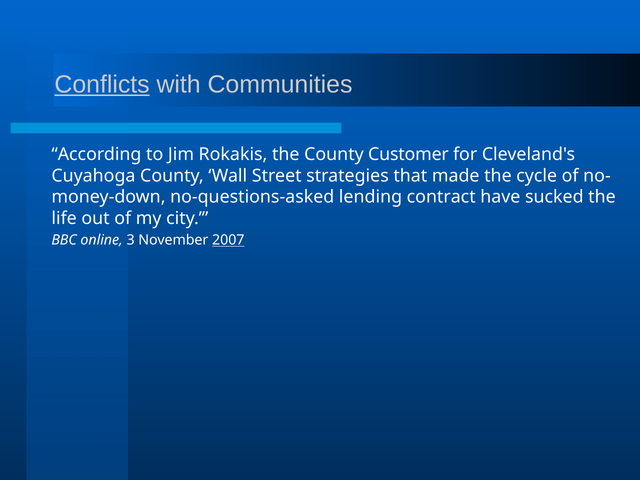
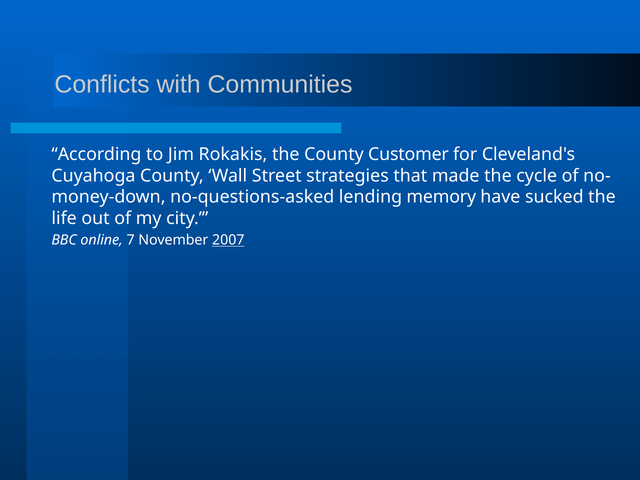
Conflicts underline: present -> none (102, 84)
contract: contract -> memory (441, 197)
3: 3 -> 7 (131, 240)
